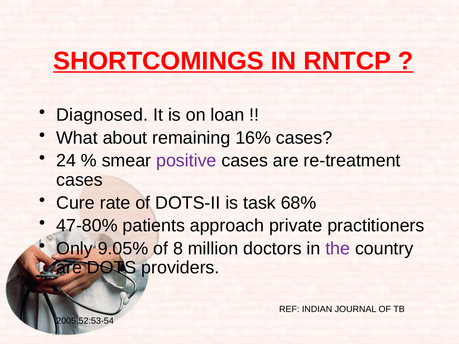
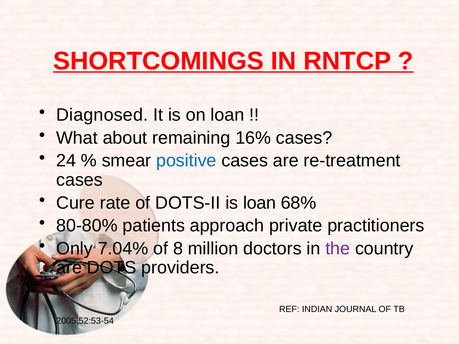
positive colour: purple -> blue (186, 161)
is task: task -> loan (260, 203)
47-80%: 47-80% -> 80-80% (87, 226)
9.05%: 9.05% -> 7.04% (123, 249)
